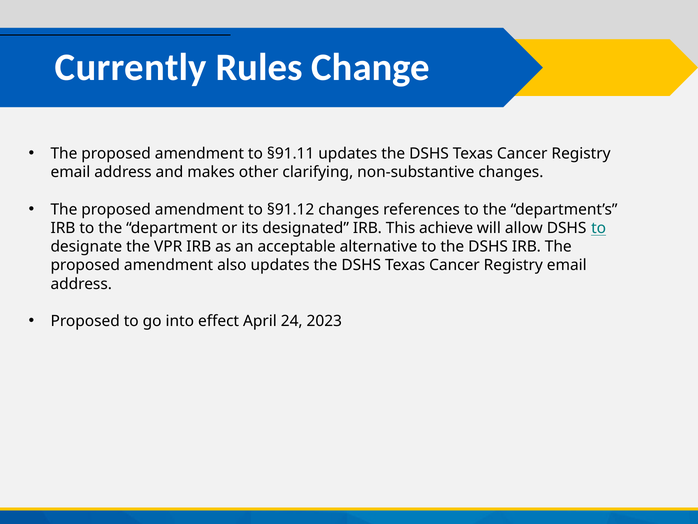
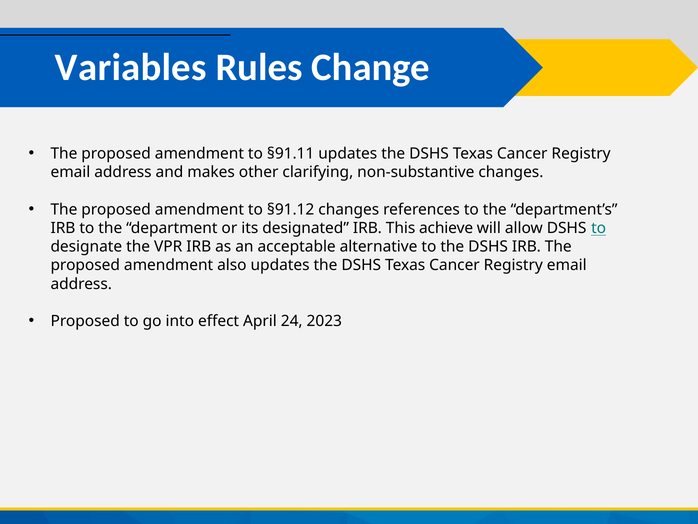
Currently: Currently -> Variables (131, 67)
